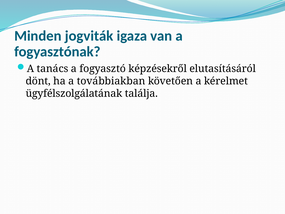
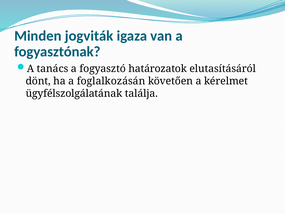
képzésekről: képzésekről -> határozatok (158, 69)
továbbiakban: továbbiakban -> foglalkozásán (111, 81)
